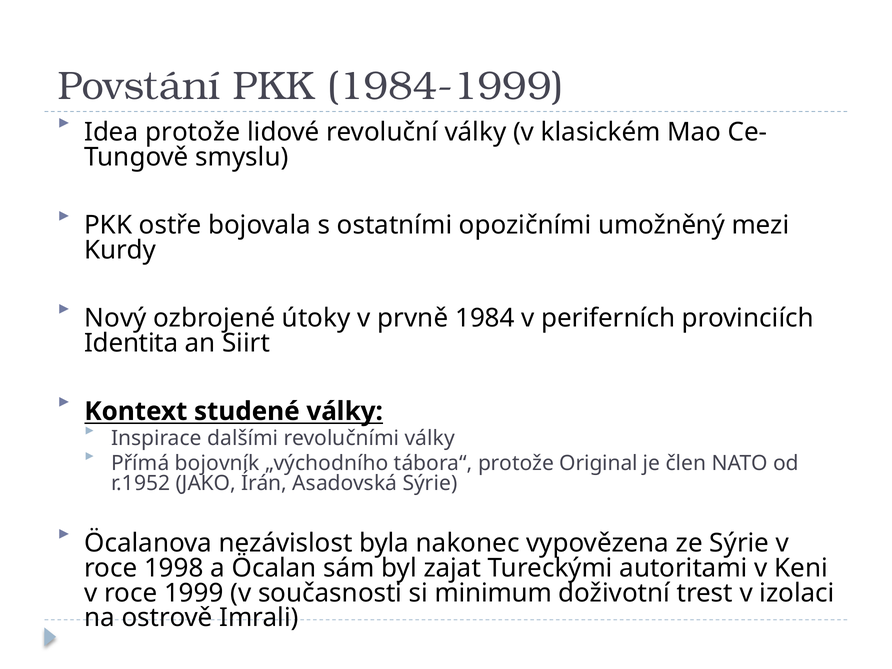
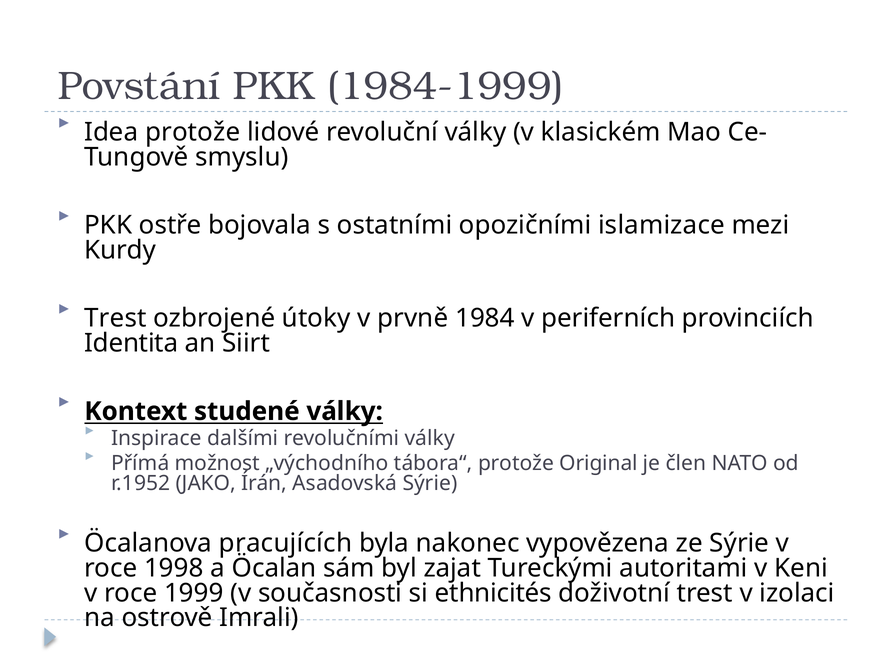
umožněný: umožněný -> islamizace (661, 225)
Nový: Nový -> Trest (115, 318)
bojovník: bojovník -> možnost (217, 463)
nezávislost: nezávislost -> pracujících (285, 543)
minimum: minimum -> ethnicités (493, 593)
